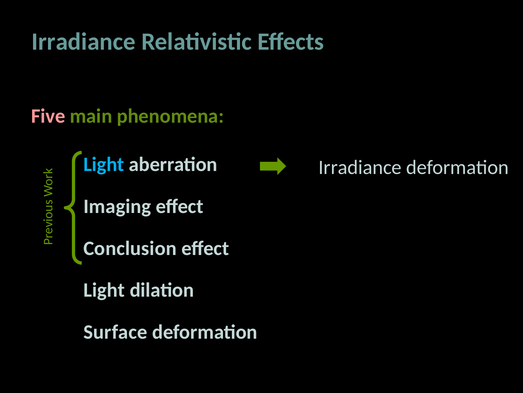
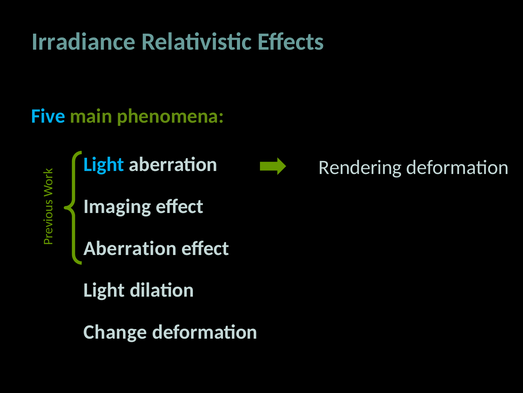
Five colour: pink -> light blue (48, 116)
Irradiance: Irradiance -> Rendering (360, 167)
Conclusion: Conclusion -> Aberration (130, 248)
Surface: Surface -> Change (115, 332)
